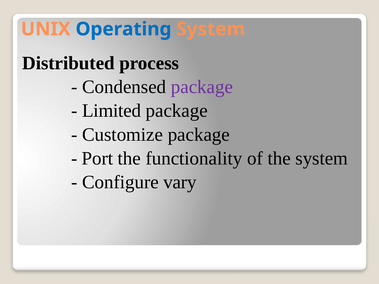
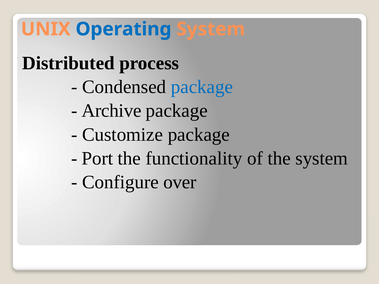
package colour: purple -> blue (202, 87)
Limited: Limited -> Archive (112, 111)
vary: vary -> over (180, 182)
